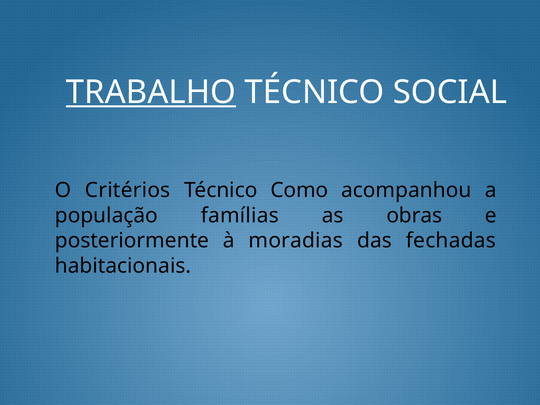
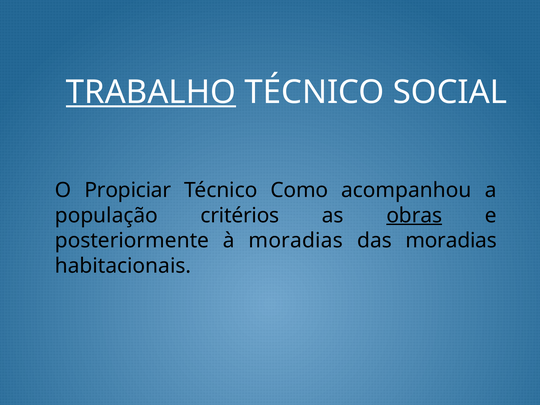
Critérios: Critérios -> Propiciar (128, 190)
famílias: famílias -> critérios (240, 215)
obras underline: none -> present (414, 215)
das fechadas: fechadas -> moradias (451, 241)
